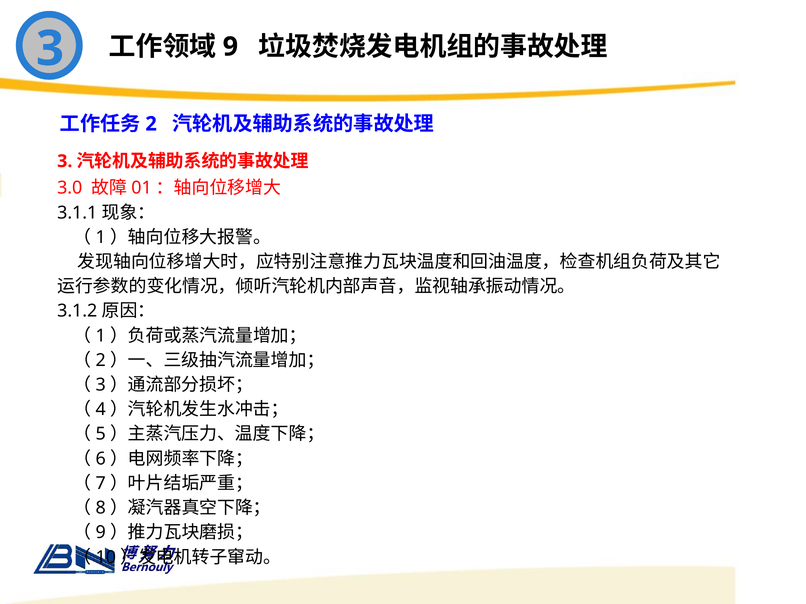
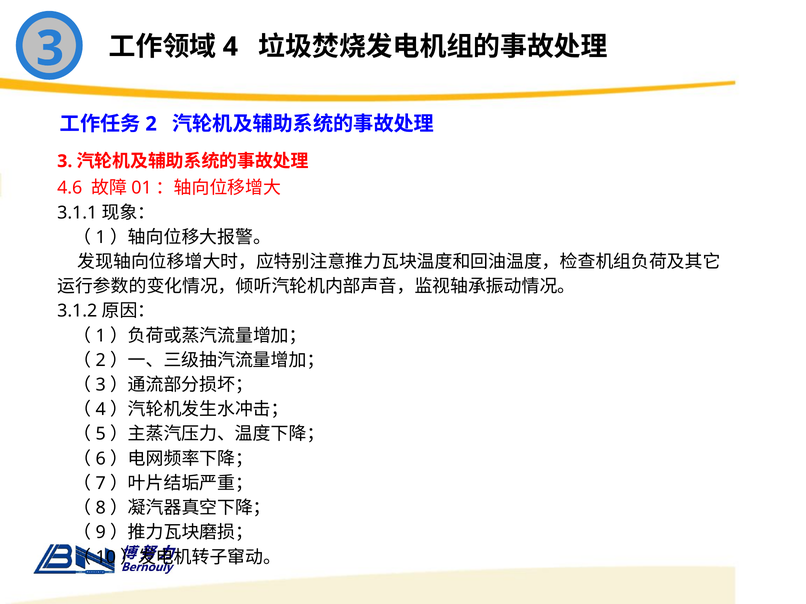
9: 9 -> 4 (230, 47)
3.0: 3.0 -> 4.6 (70, 188)
